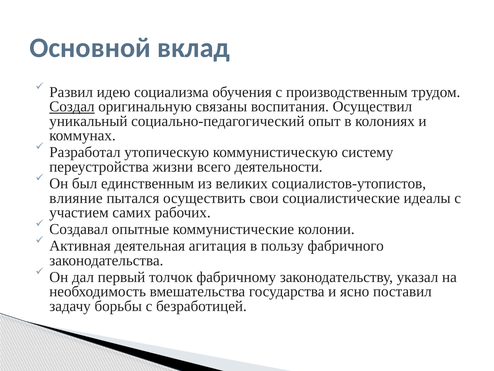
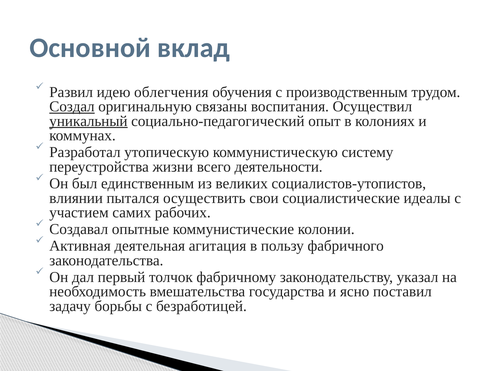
социализма: социализма -> облегчения (171, 92)
уникальный underline: none -> present (88, 121)
влияние: влияние -> влиянии (76, 198)
